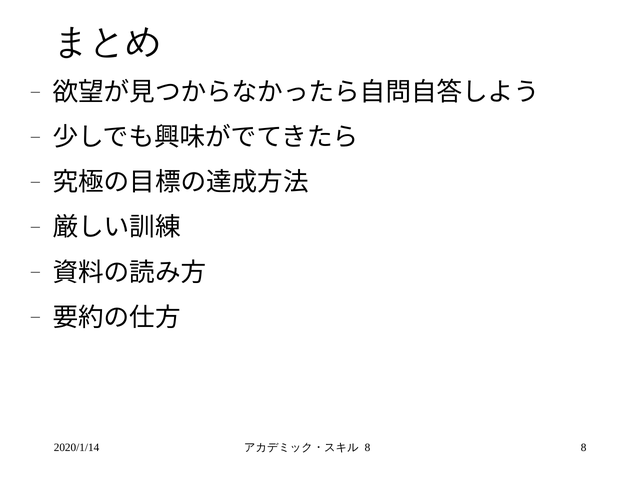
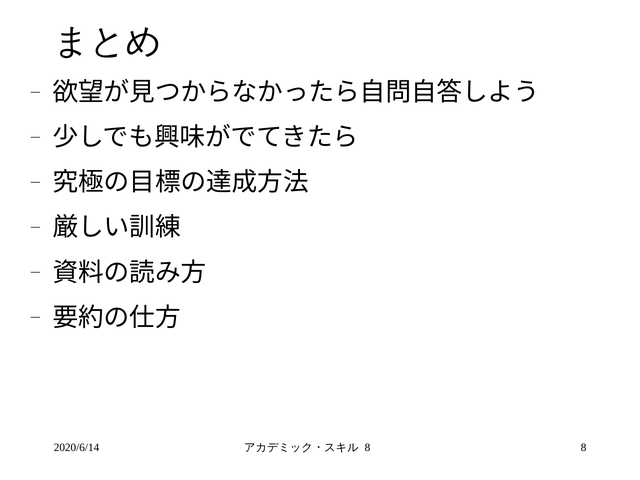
2020/1/14: 2020/1/14 -> 2020/6/14 (77, 448)
